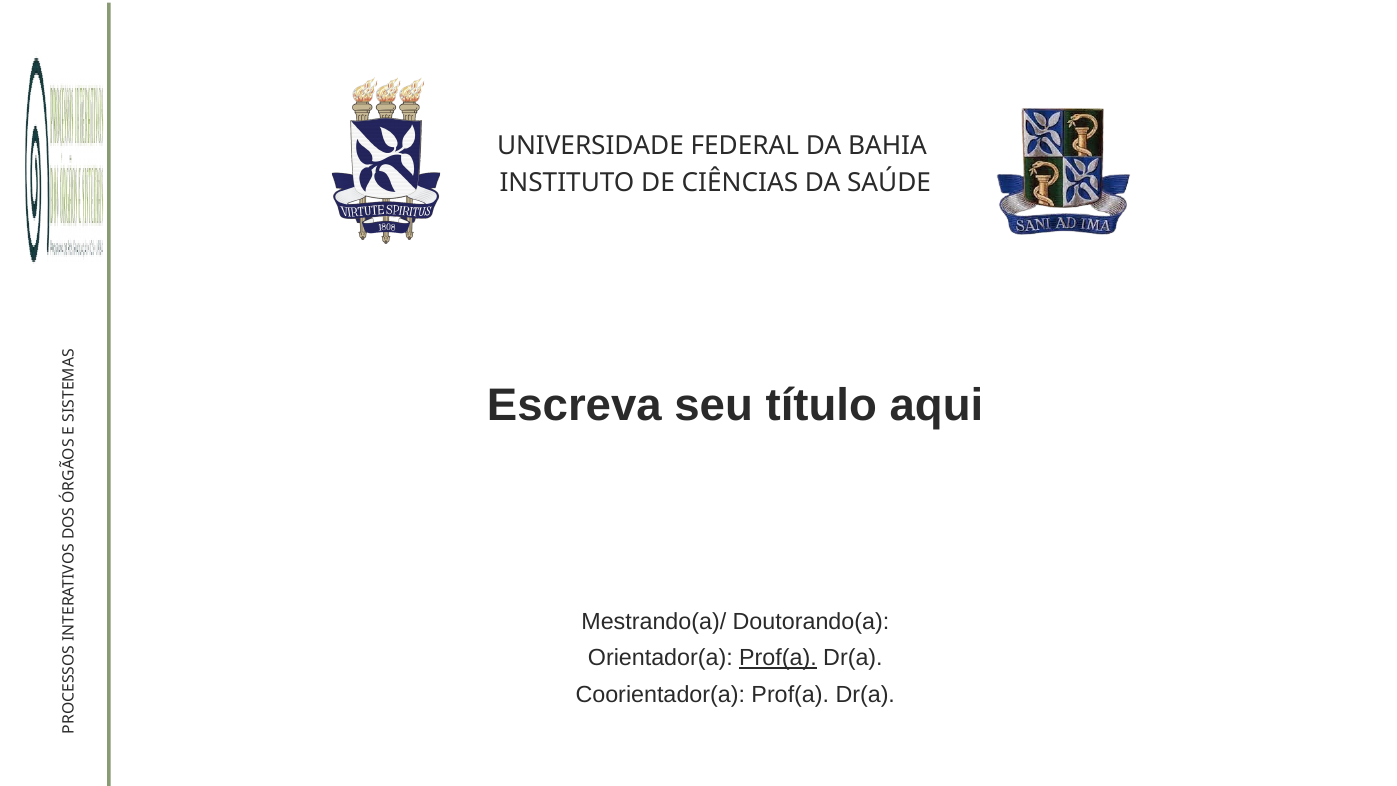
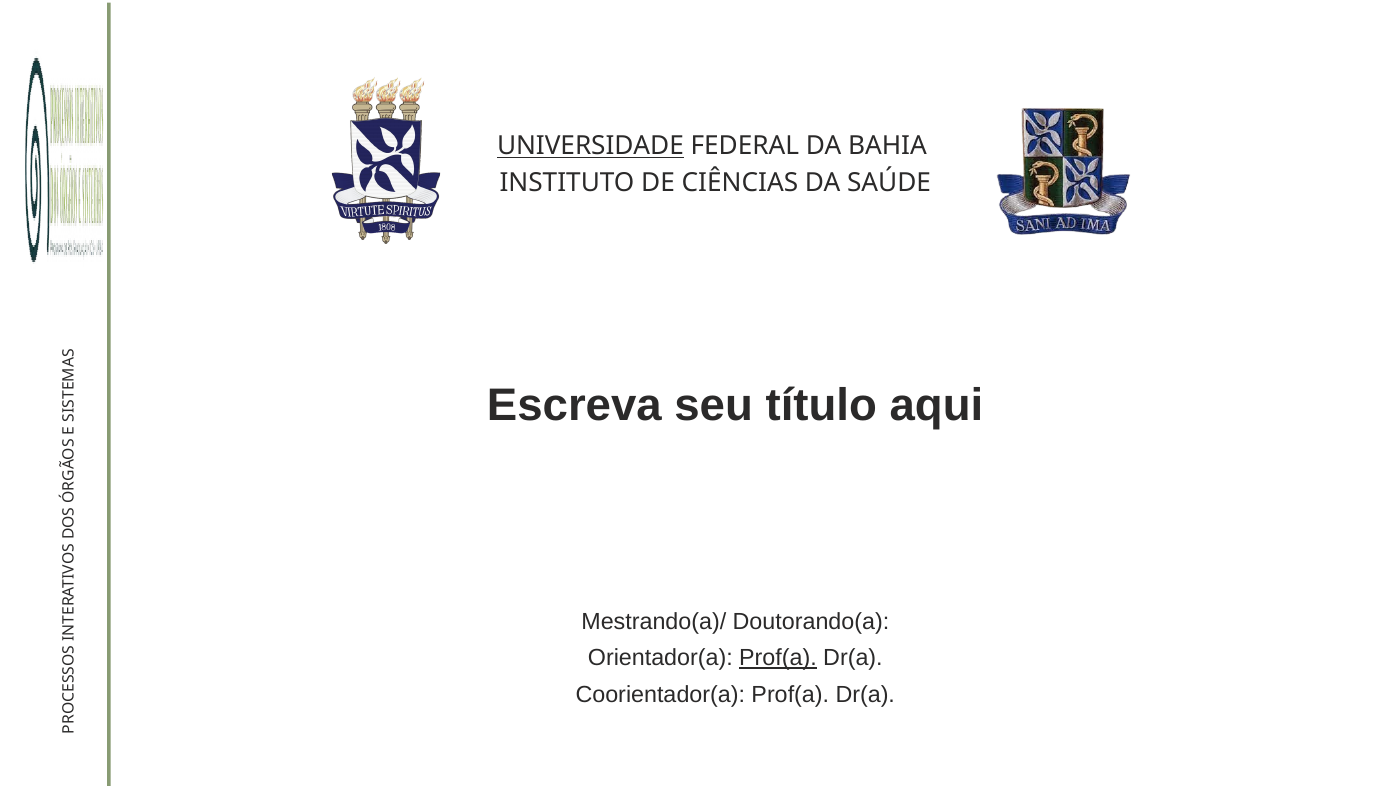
UNIVERSIDADE underline: none -> present (590, 146)
